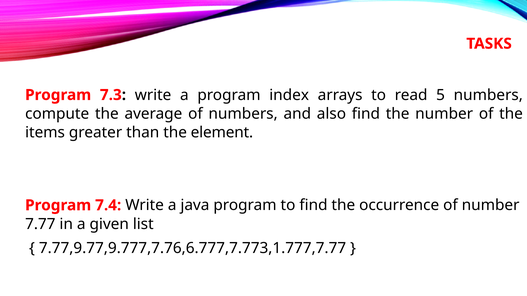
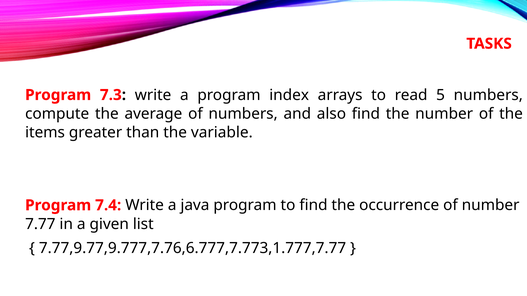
element: element -> variable (222, 133)
